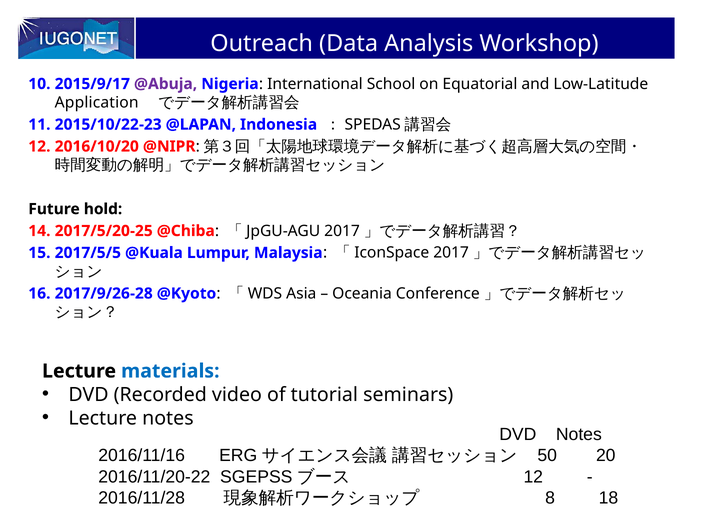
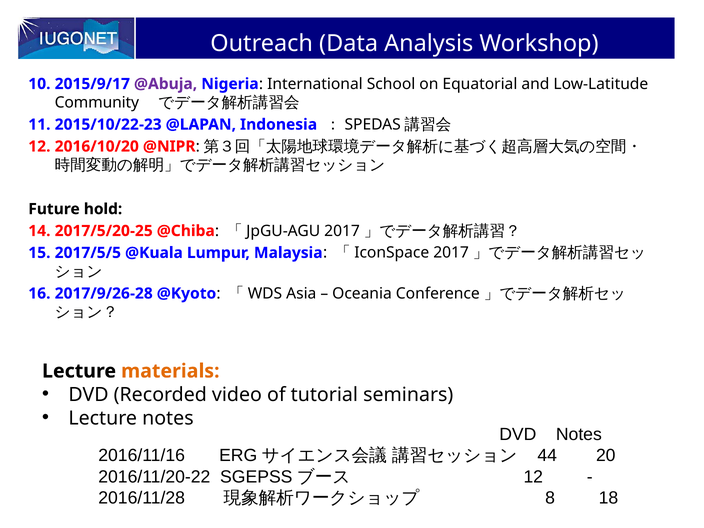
Application: Application -> Community (97, 103)
materials colour: blue -> orange (170, 371)
50: 50 -> 44 (547, 456)
